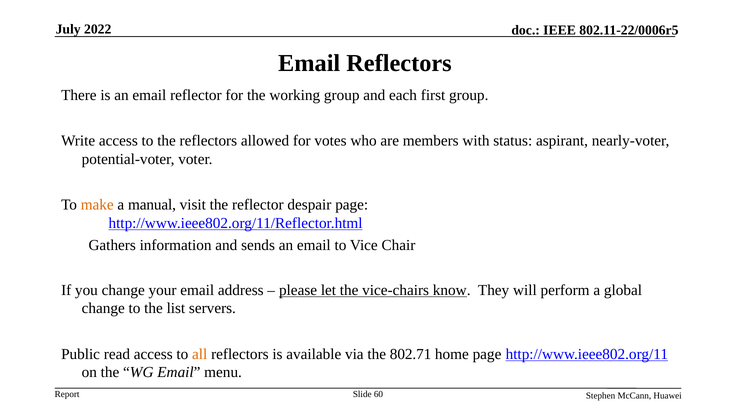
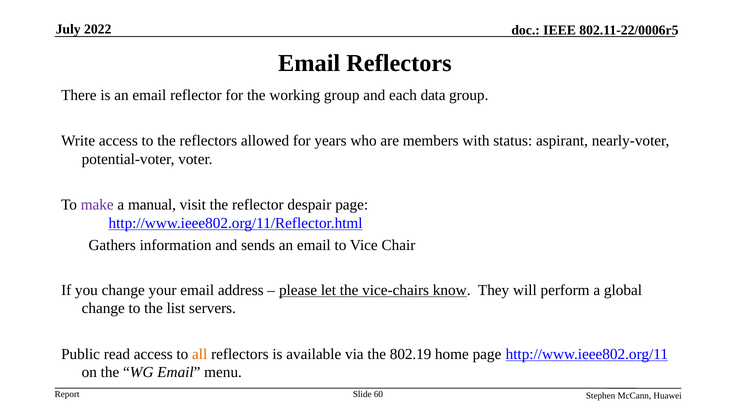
first: first -> data (433, 95)
votes: votes -> years (331, 141)
make colour: orange -> purple (97, 205)
802.71: 802.71 -> 802.19 (411, 354)
